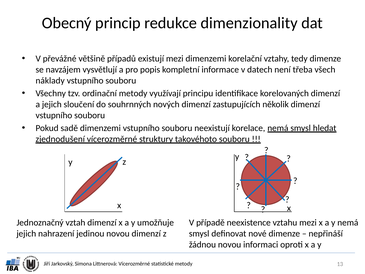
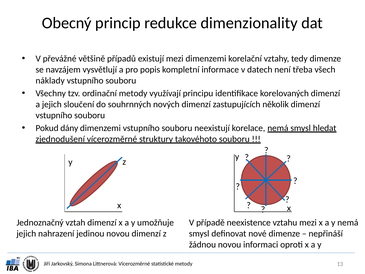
sadě: sadě -> dány (69, 128)
